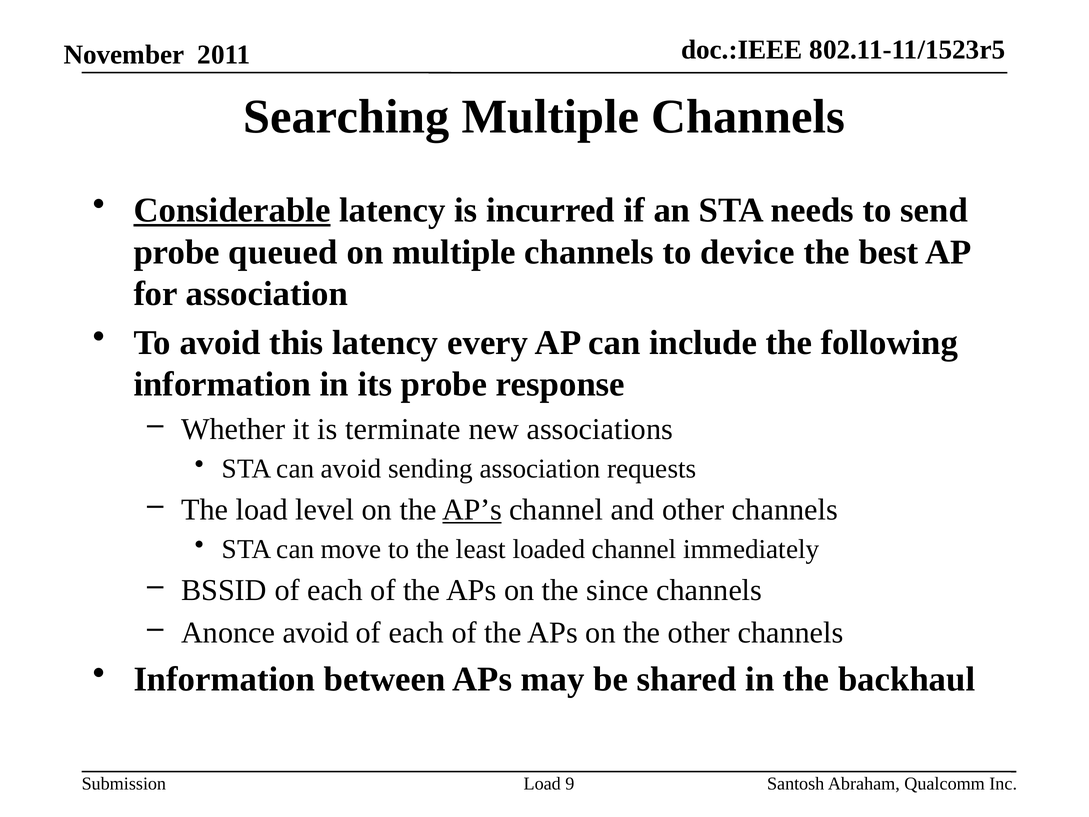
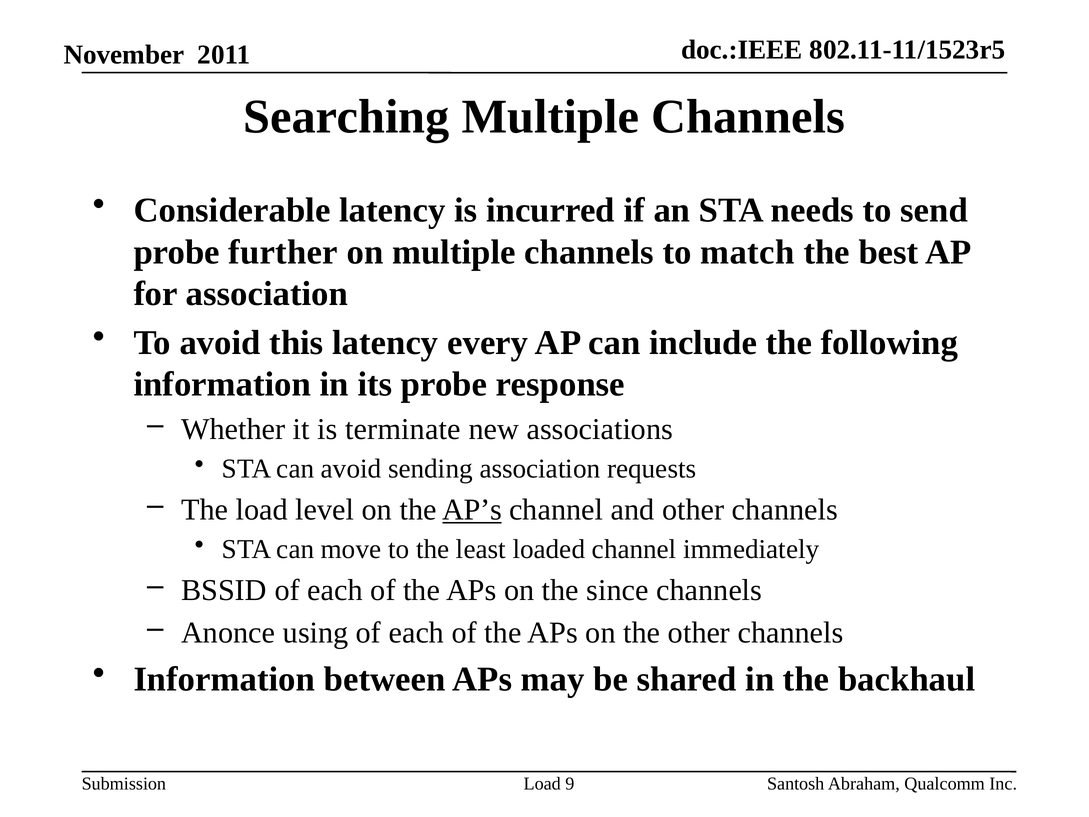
Considerable underline: present -> none (232, 210)
queued: queued -> further (283, 252)
device: device -> match (747, 252)
Anonce avoid: avoid -> using (316, 632)
